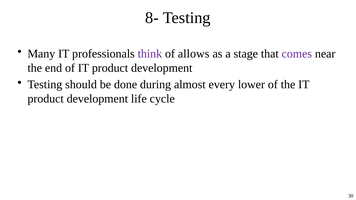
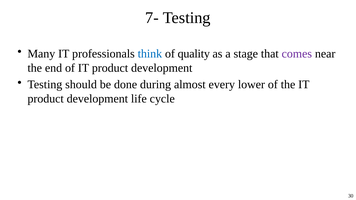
8-: 8- -> 7- (152, 18)
think colour: purple -> blue (150, 54)
allows: allows -> quality (194, 54)
